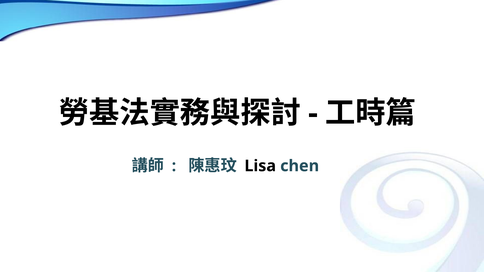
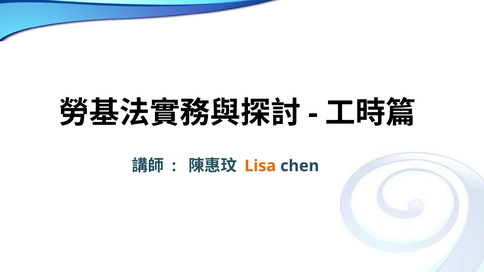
Lisa colour: black -> orange (260, 166)
